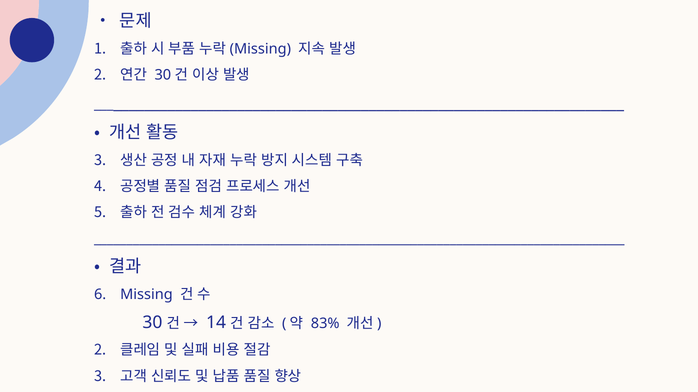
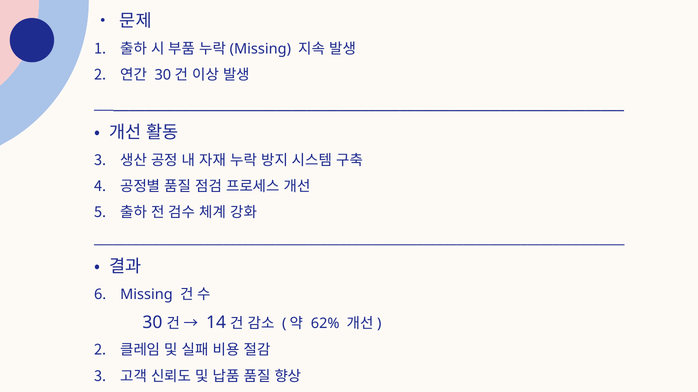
83%: 83% -> 62% (325, 324)
